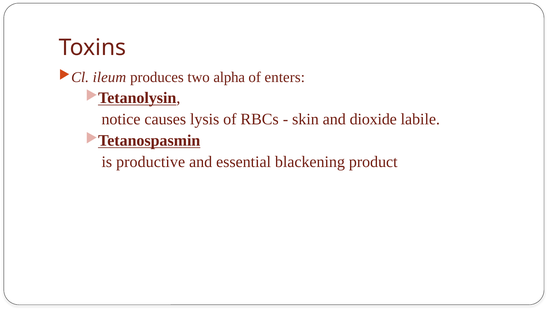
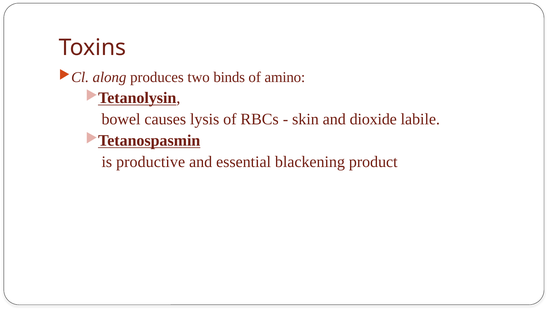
ileum: ileum -> along (110, 77)
alpha: alpha -> binds (229, 77)
enters: enters -> amino (285, 77)
notice: notice -> bowel (121, 119)
